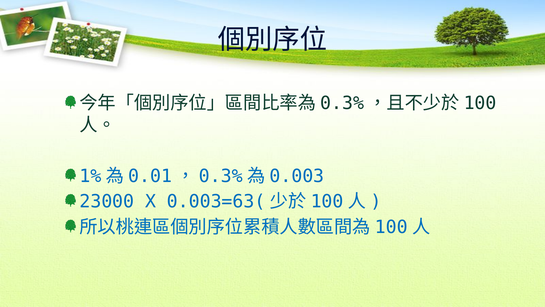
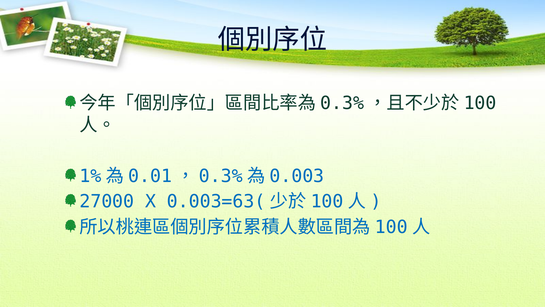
23000: 23000 -> 27000 (107, 201)
